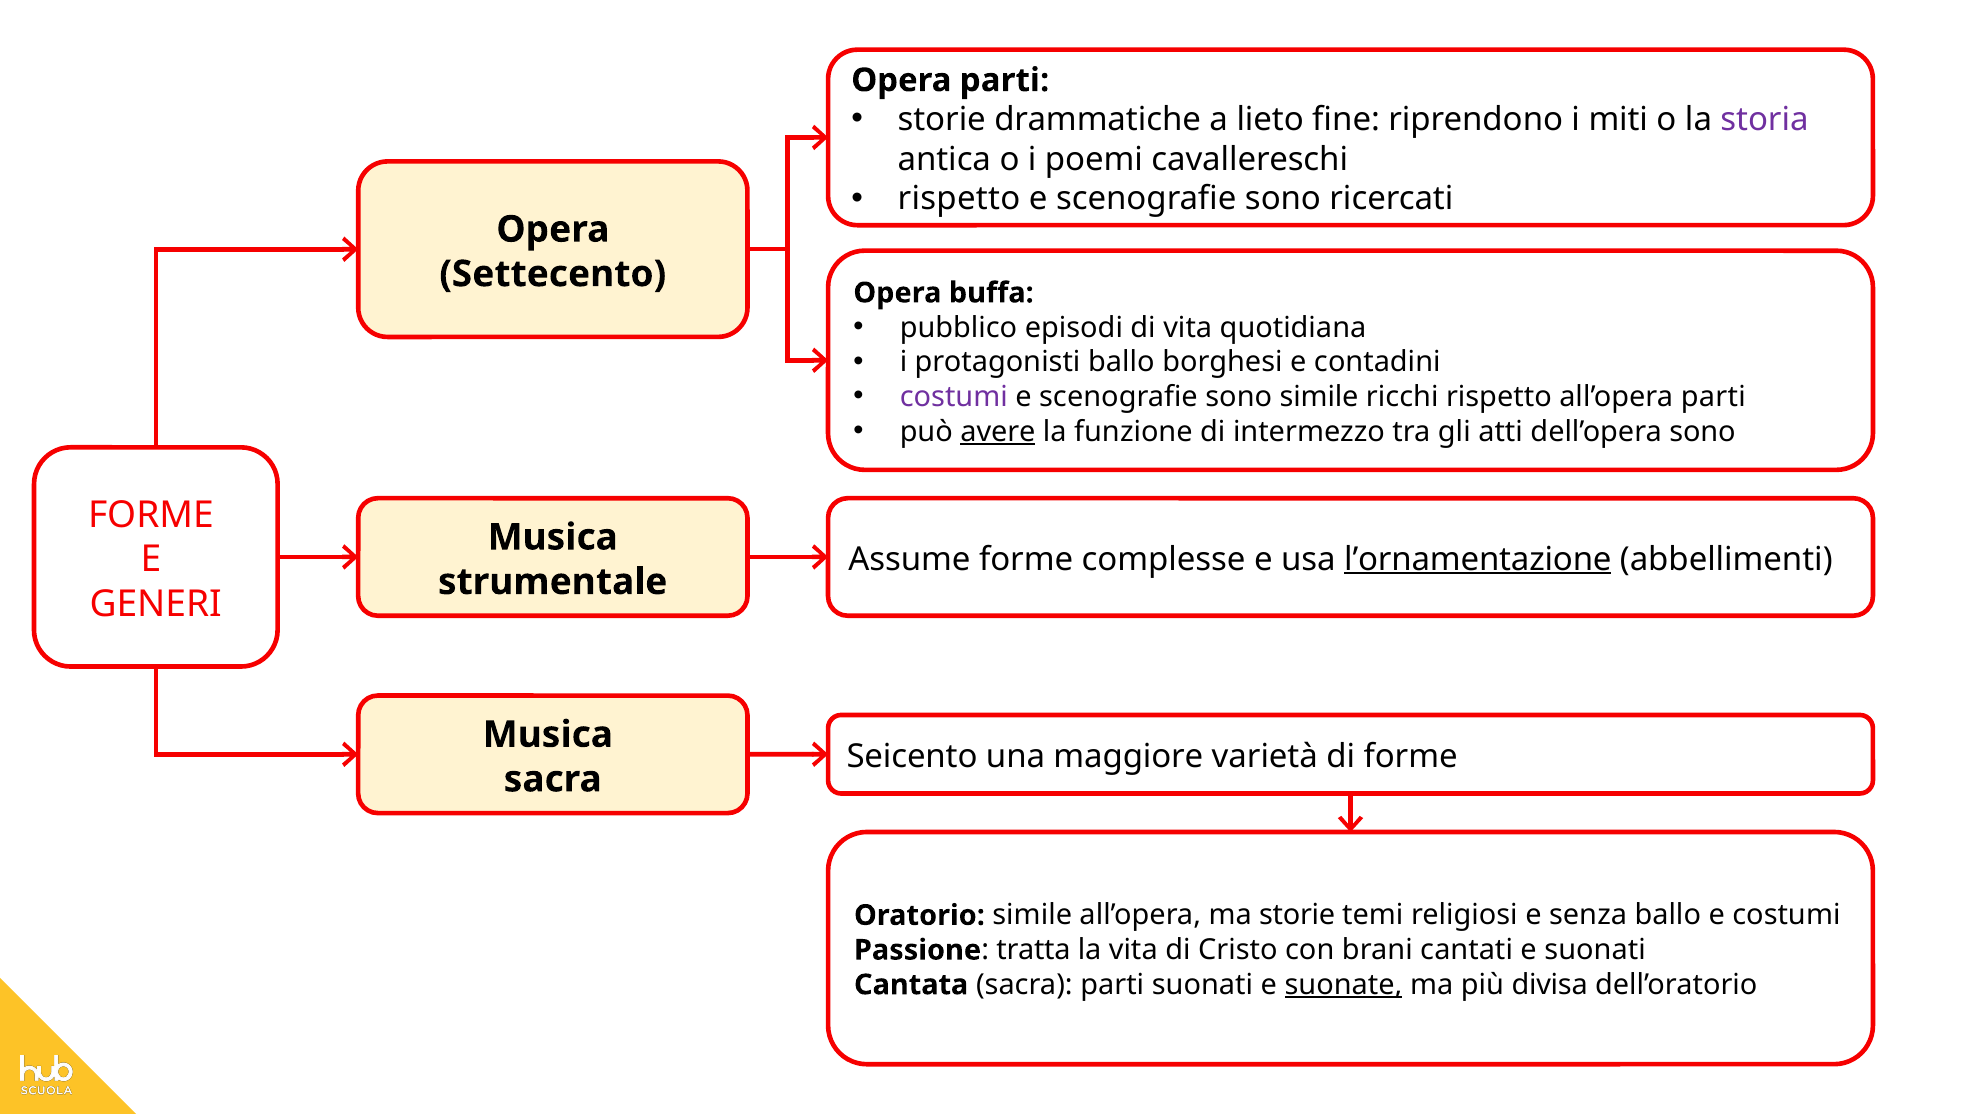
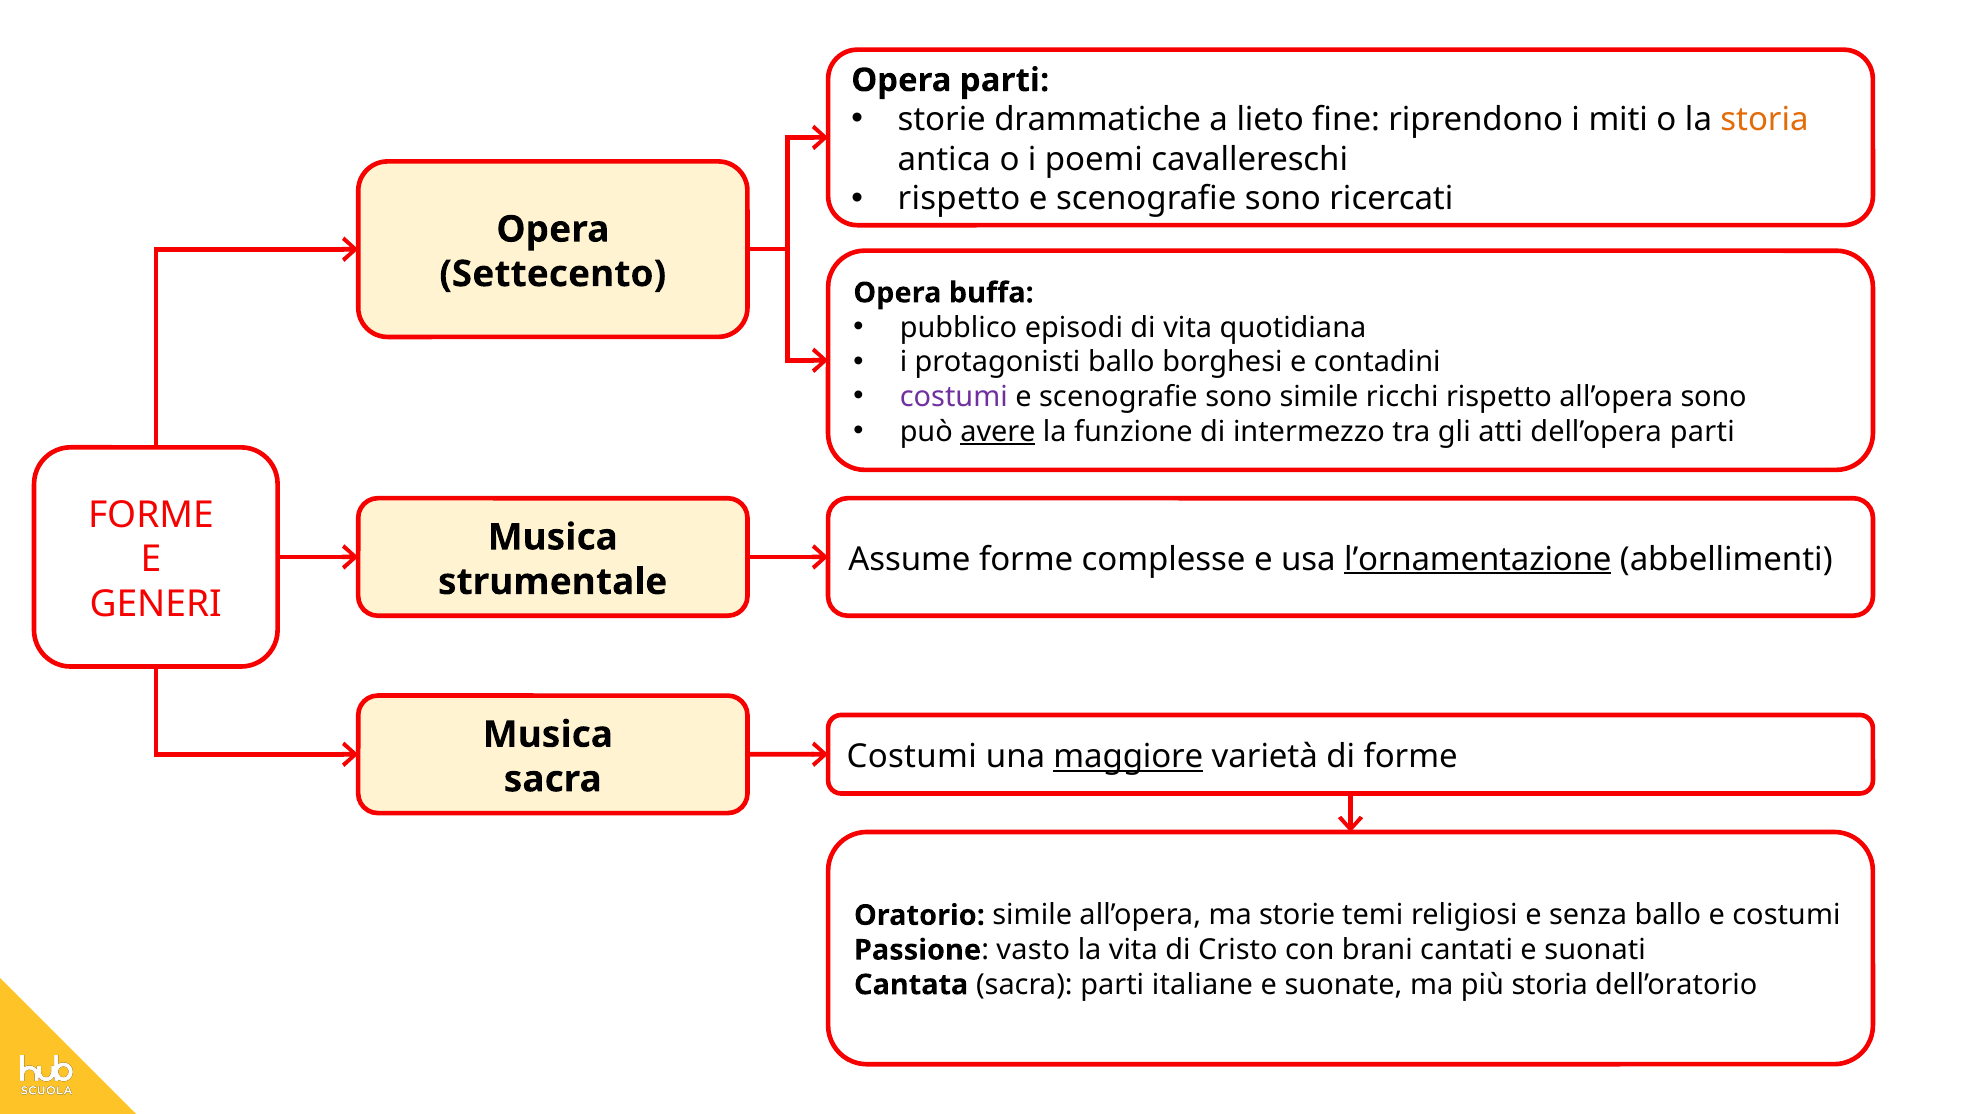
storia colour: purple -> orange (1765, 120)
all’opera parti: parti -> sono (1714, 397)
dell’opera sono: sono -> parti (1702, 432)
Seicento: Seicento -> Costumi (912, 757)
maggiore underline: none -> present (1128, 757)
tratta: tratta -> vasto (1033, 950)
parti suonati: suonati -> italiane (1202, 985)
suonate underline: present -> none (1344, 985)
più divisa: divisa -> storia (1550, 985)
